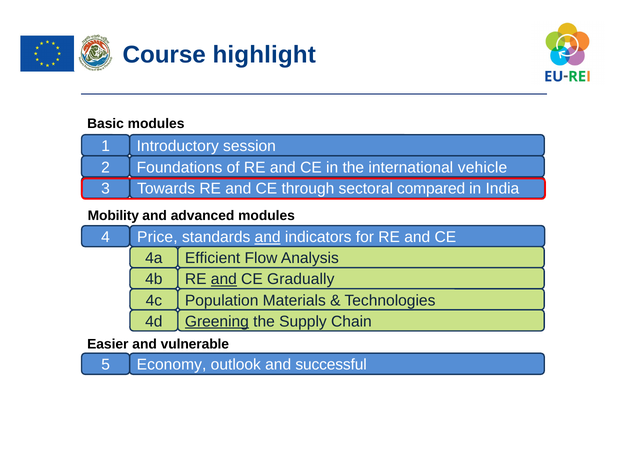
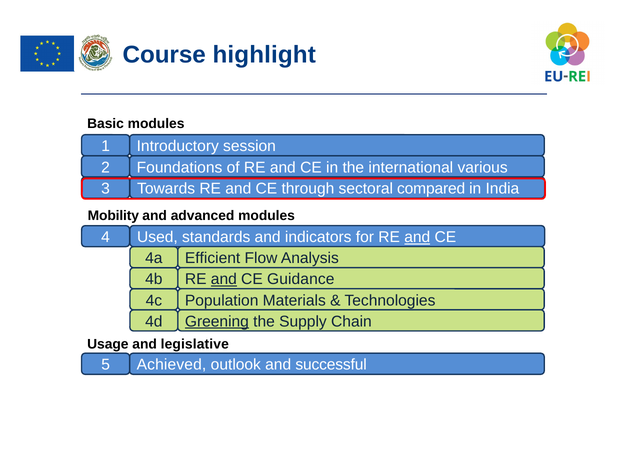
vehicle: vehicle -> various (483, 168)
Price: Price -> Used (157, 237)
and underline: present -> none (268, 237)
and underline: none -> present (417, 237)
Gradually: Gradually -> Guidance (301, 279)
Easier: Easier -> Usage (108, 344)
vulnerable: vulnerable -> legislative (195, 344)
Economy: Economy -> Achieved (171, 365)
